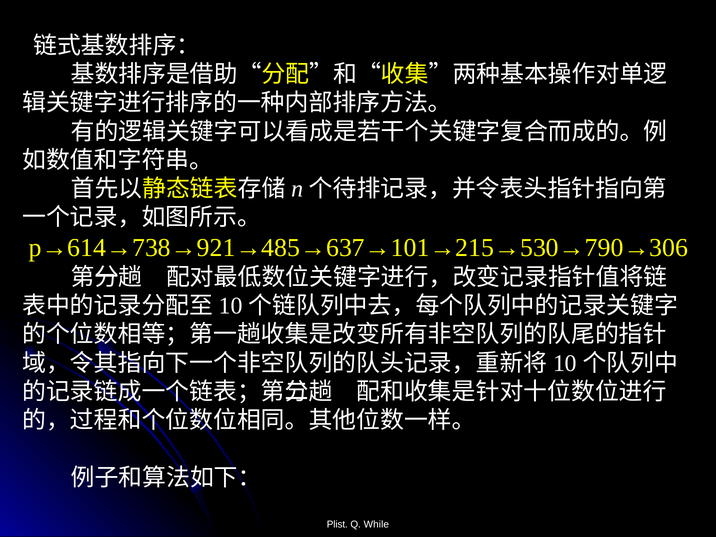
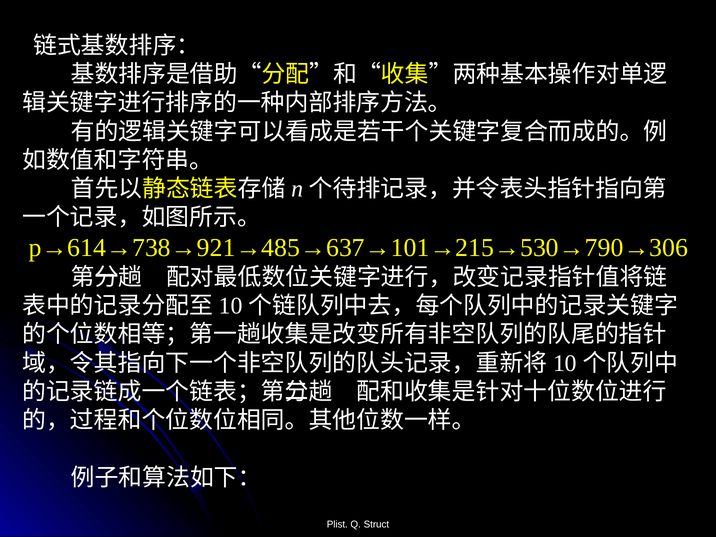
While: While -> Struct (376, 525)
